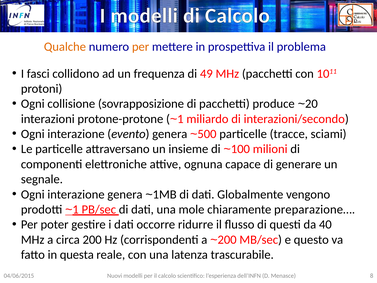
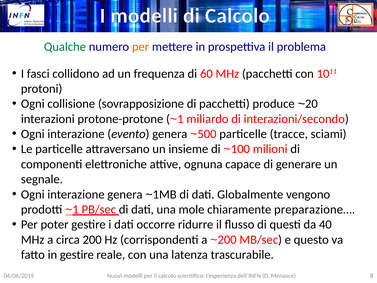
Qualche colour: orange -> green (65, 47)
49: 49 -> 60 (206, 74)
in questa: questa -> gestire (77, 255)
